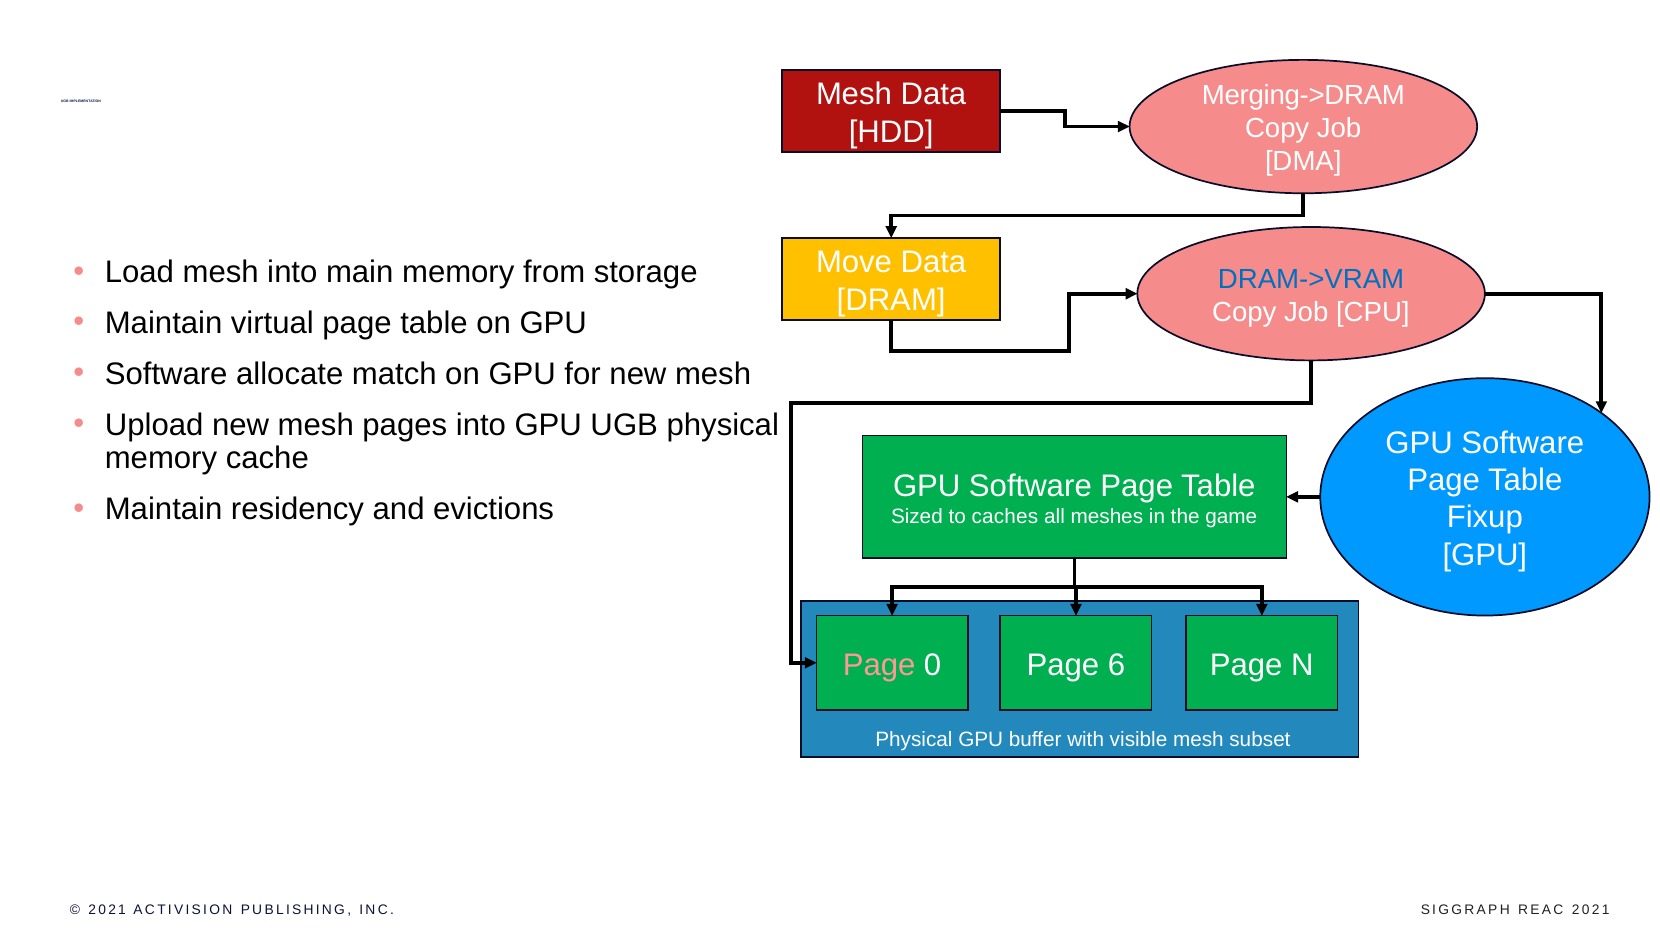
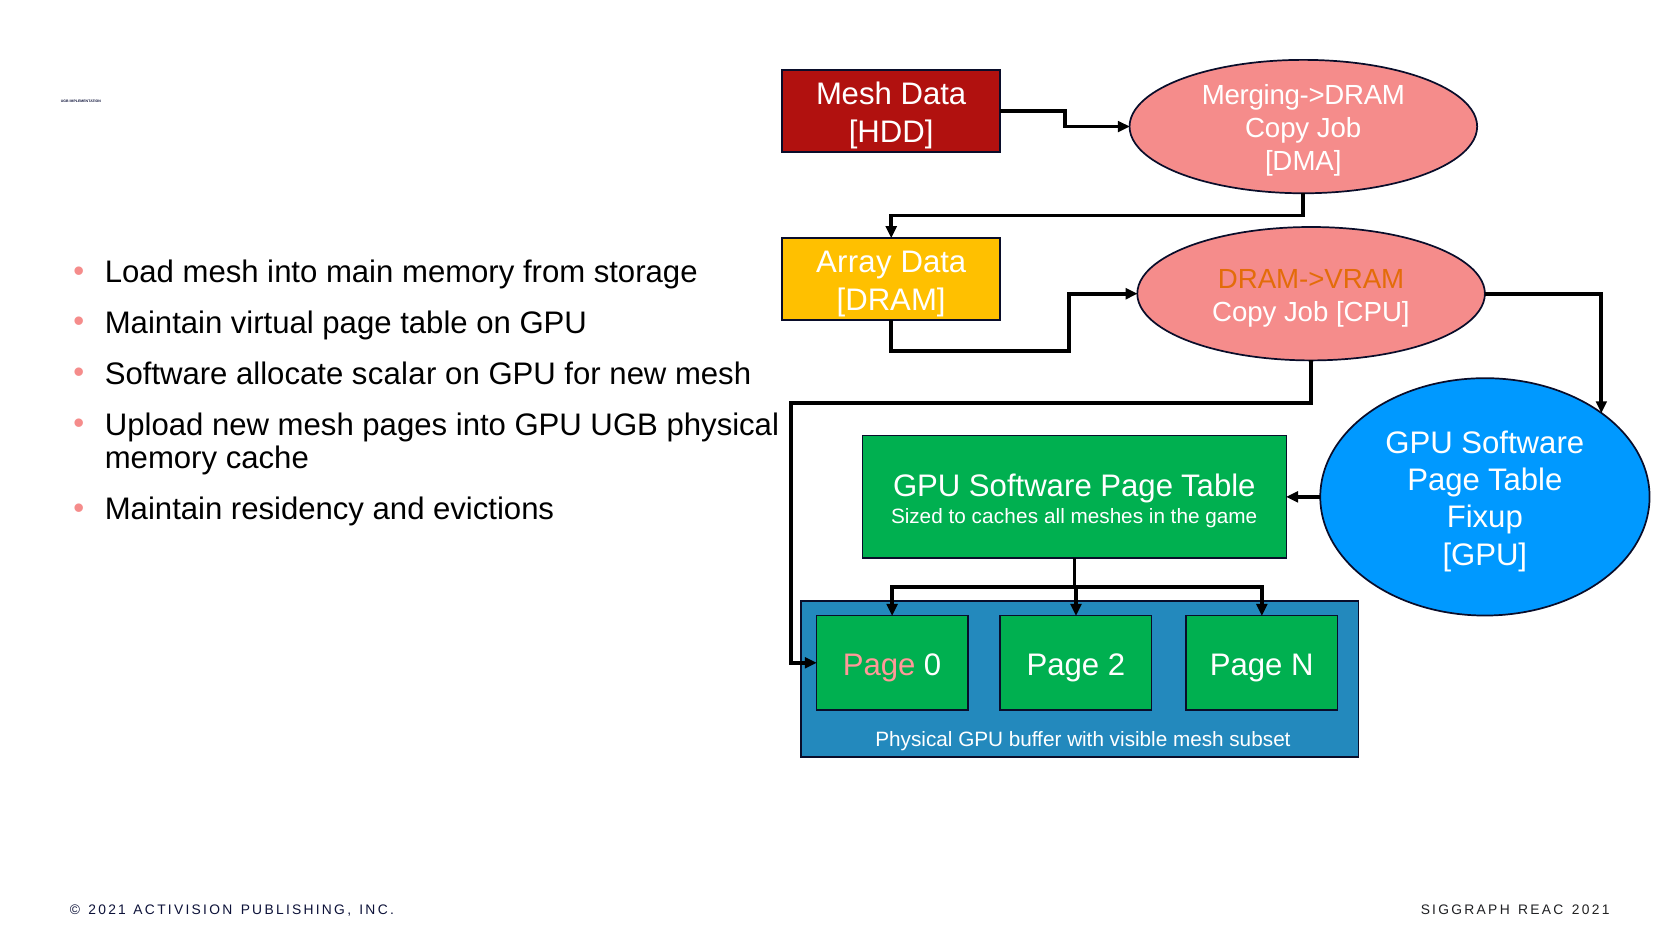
Move: Move -> Array (854, 262)
DRAM->VRAM colour: blue -> orange (1311, 279)
match: match -> scalar (394, 374)
6: 6 -> 2 (1116, 665)
